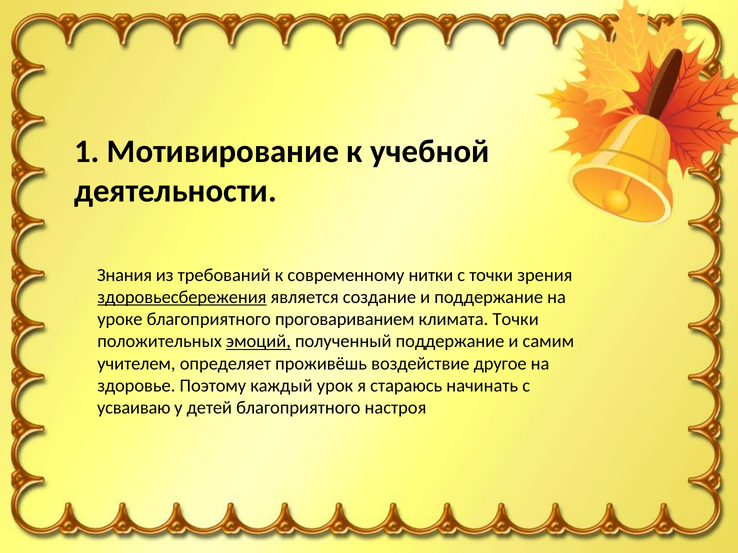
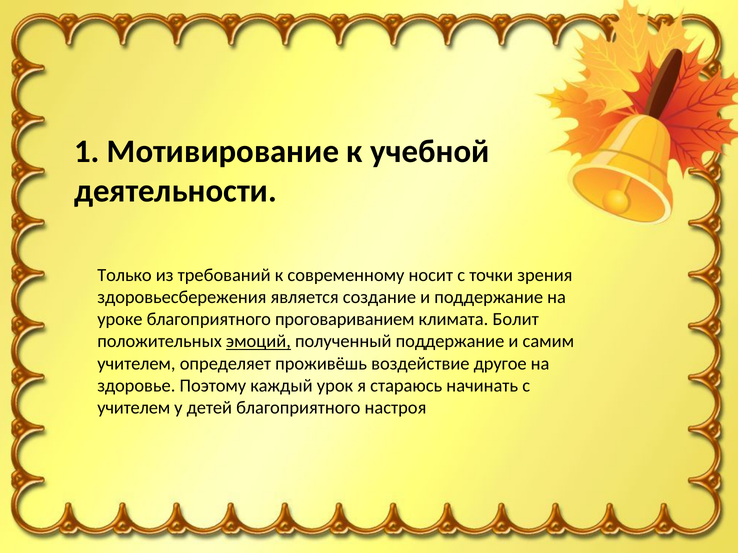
Знания: Знания -> Только (124, 275)
нитки: нитки -> носит (431, 275)
здоровьесбережения underline: present -> none (182, 297)
климата Точки: Точки -> Болит (516, 320)
усваиваю: усваиваю -> учителем (134, 408)
